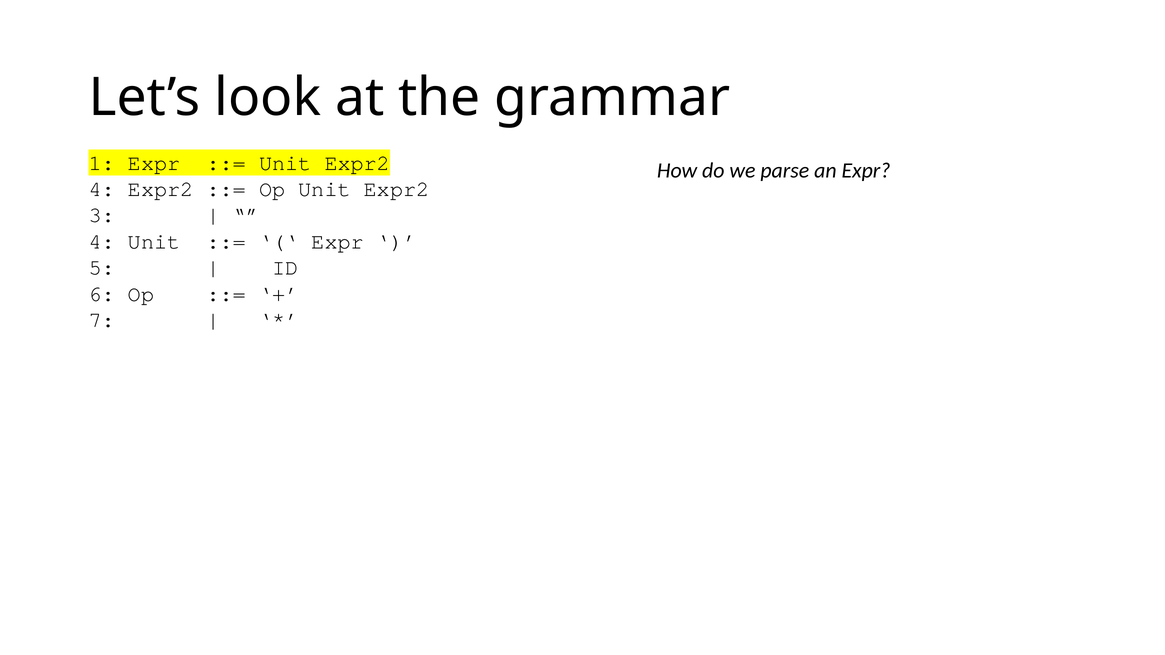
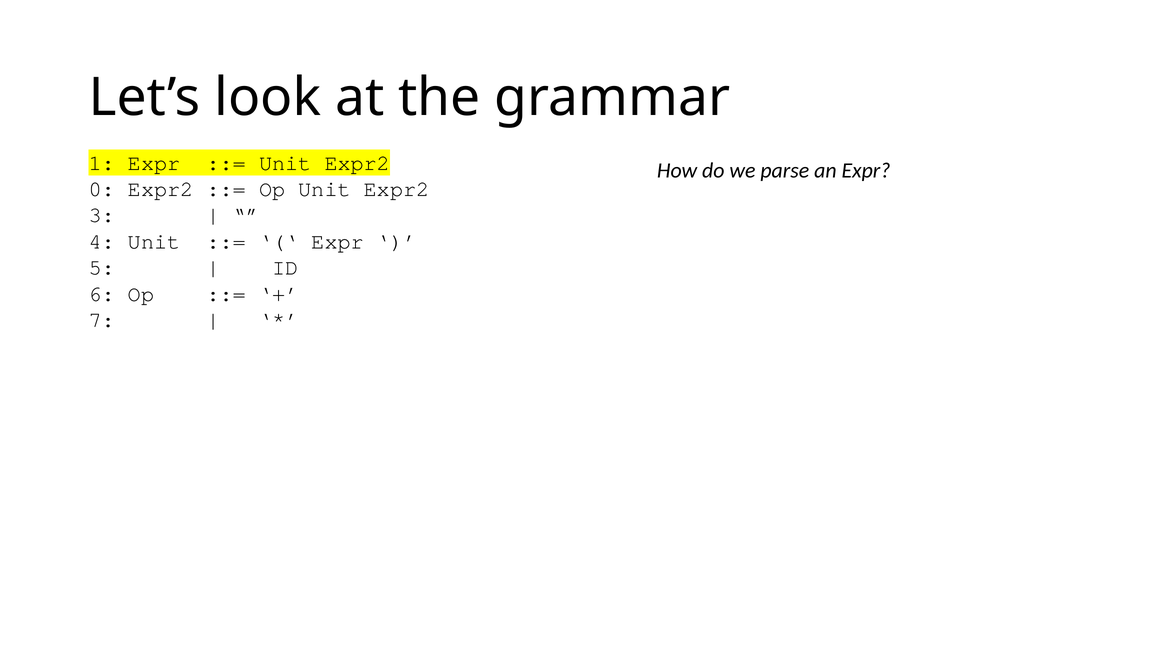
4: 4 -> 0 (102, 189)
